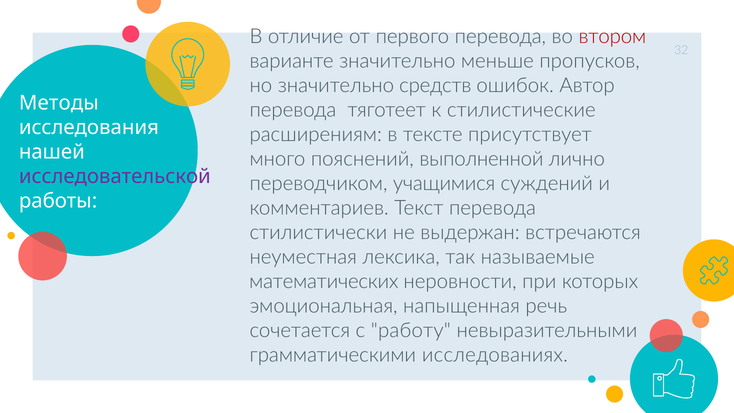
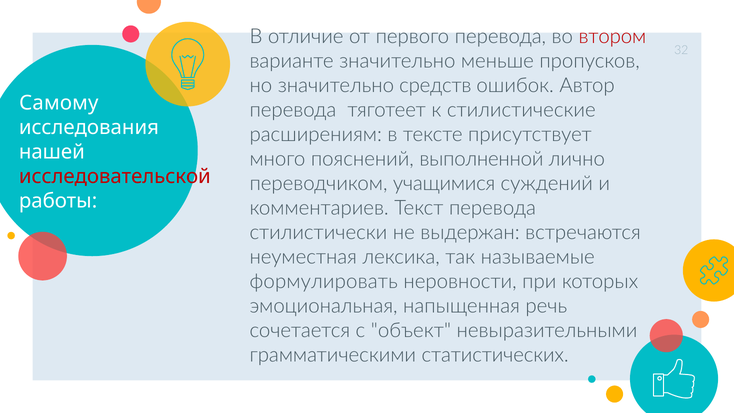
Методы: Методы -> Самому (59, 103)
исследовательской colour: purple -> red (115, 176)
математических: математических -> формулировать (324, 281)
работу: работу -> объект (411, 330)
исследованиях: исследованиях -> статистических (495, 355)
